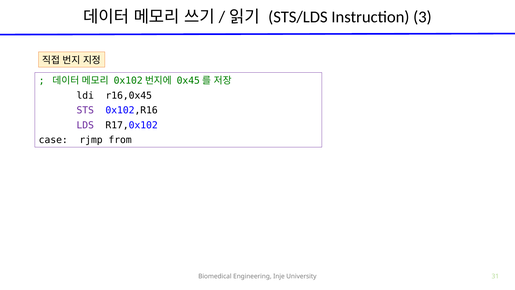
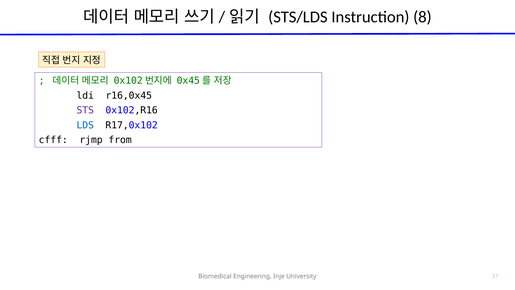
3: 3 -> 8 (422, 17)
LDS colour: purple -> blue (85, 125)
case: case -> cfff (53, 140)
